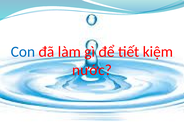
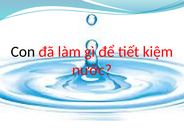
Con colour: blue -> black (23, 52)
